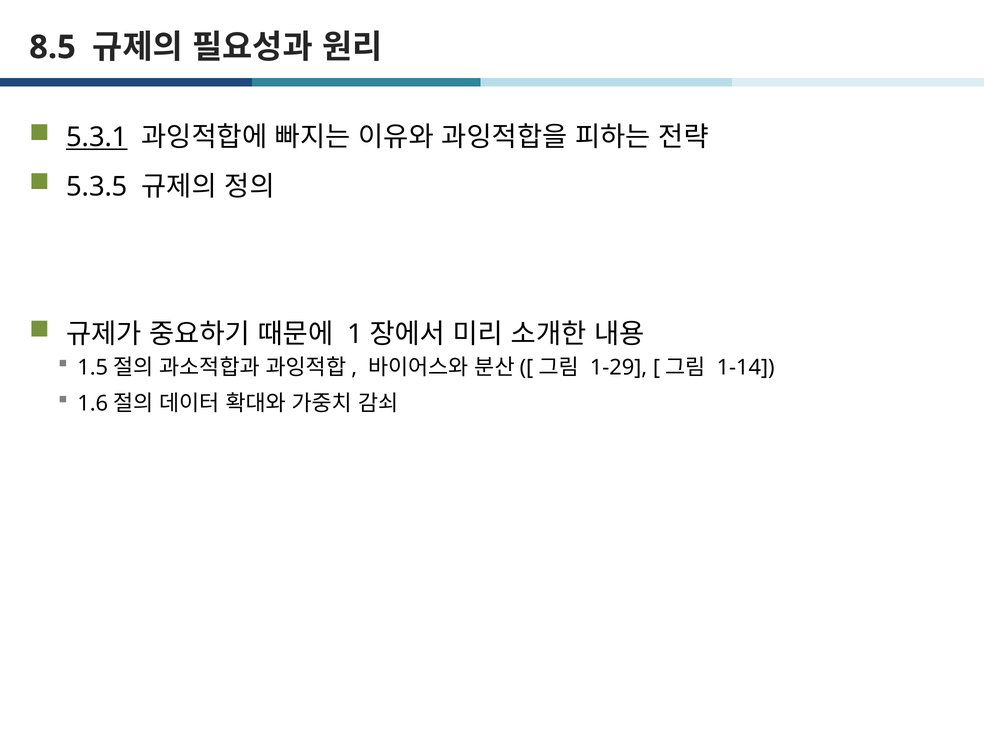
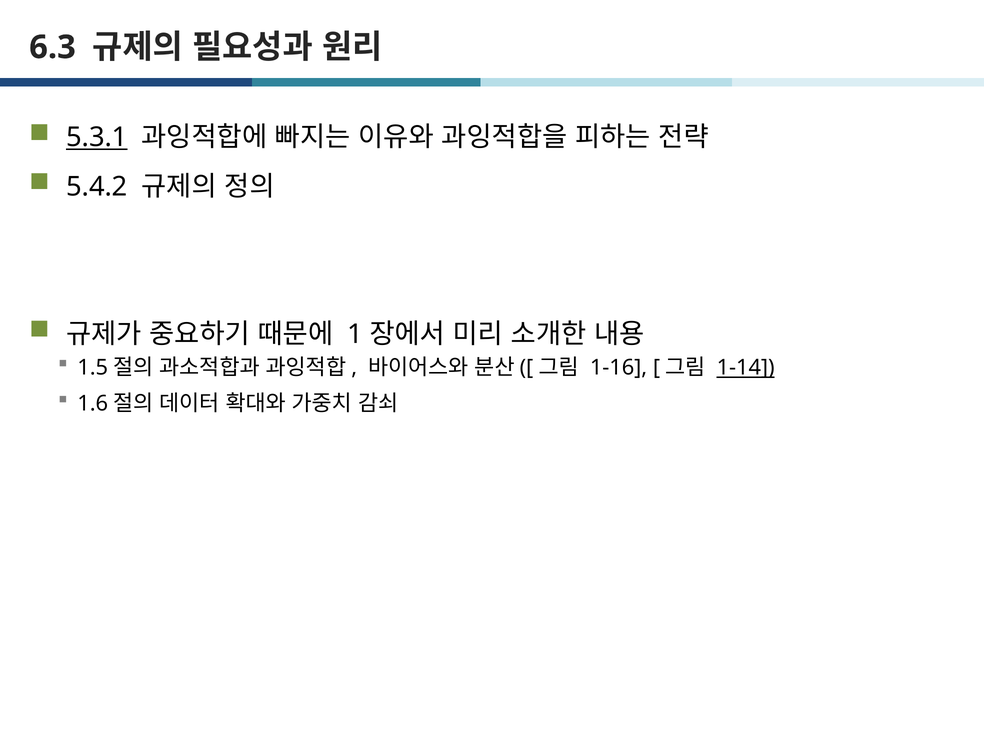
8.5: 8.5 -> 6.3 (53, 47)
5.3.5: 5.3.5 -> 5.4.2 (97, 187)
1-29: 1-29 -> 1-16 (619, 368)
1-14 underline: none -> present (746, 368)
